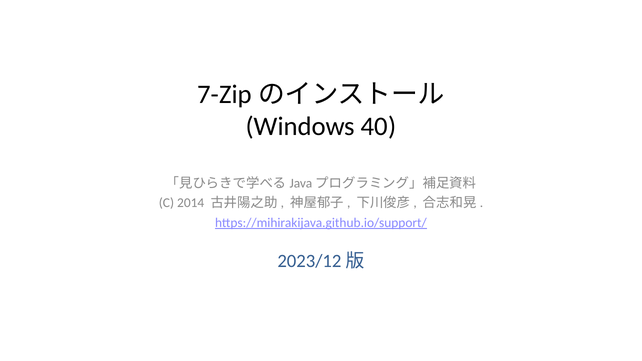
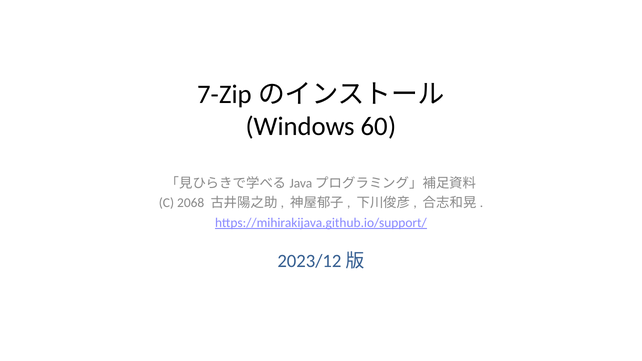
40: 40 -> 60 (379, 127)
2014: 2014 -> 2068 (191, 203)
